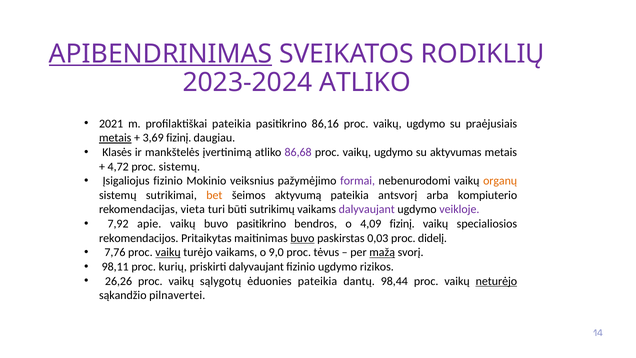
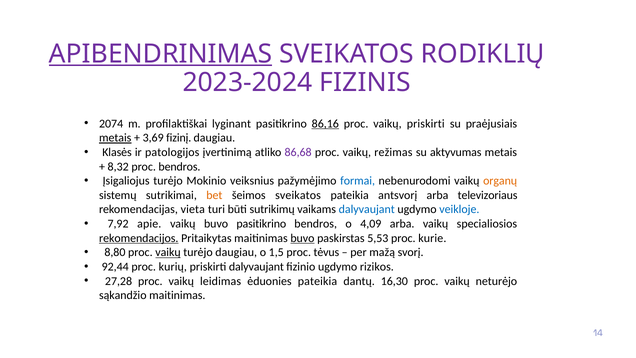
2023-2024 ATLIKO: ATLIKO -> FIZINIS (365, 82)
2021: 2021 -> 2074 (111, 124)
profilaktiškai pateikia: pateikia -> lyginant (232, 124)
86,16 underline: none -> present (325, 124)
ugdymo: ugdymo -> priskirti (426, 124)
mankštelės: mankštelės -> patologijos (172, 152)
ugdymo: ugdymo -> režimas (393, 152)
4,72: 4,72 -> 8,32 (118, 166)
proc sistemų: sistemų -> bendros (179, 166)
Įsigaliojus fizinio: fizinio -> turėjo (168, 181)
formai colour: purple -> blue (358, 181)
šeimos aktyvumą: aktyvumą -> sveikatos (298, 195)
kompiuterio: kompiuterio -> televizoriaus (488, 195)
dalyvaujant colour: purple -> blue (367, 209)
veikloje colour: purple -> blue (459, 209)
4,09 fizinį: fizinį -> arba (402, 224)
rekomendacijos underline: none -> present (139, 238)
0,03: 0,03 -> 5,53 (378, 238)
didelį: didelį -> kurie (432, 238)
7,76: 7,76 -> 8,80 (115, 252)
turėjo vaikams: vaikams -> daugiau (236, 252)
9,0: 9,0 -> 1,5 (276, 252)
mažą underline: present -> none (382, 252)
98,11: 98,11 -> 92,44 (115, 267)
26,26: 26,26 -> 27,28 (119, 281)
sąlygotų: sąlygotų -> leidimas (221, 281)
98,44: 98,44 -> 16,30 (394, 281)
neturėjo underline: present -> none (496, 281)
sąkandžio pilnavertei: pilnavertei -> maitinimas (177, 295)
